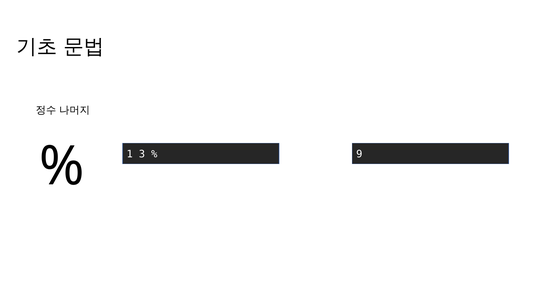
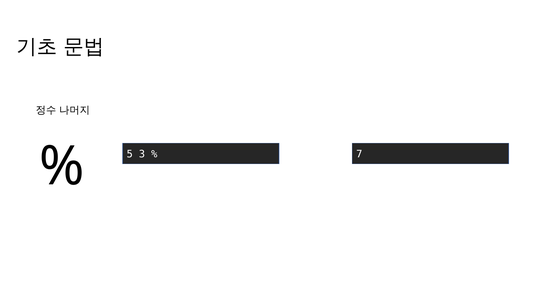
1: 1 -> 5 (130, 154)
9: 9 -> 7 (359, 154)
